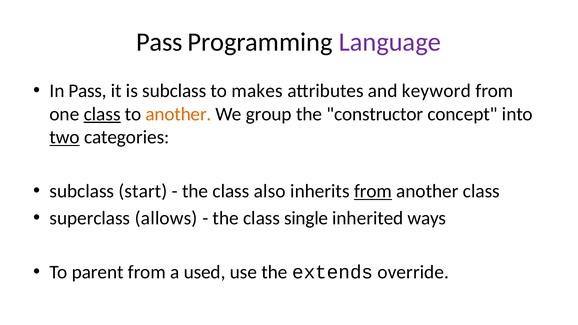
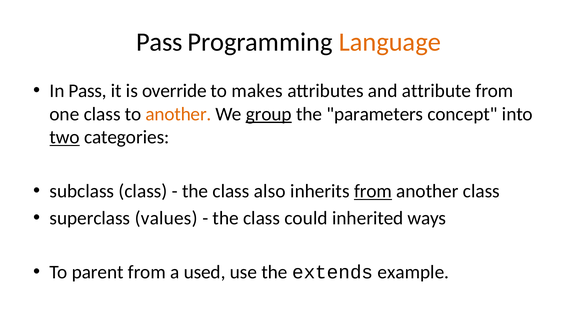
Language colour: purple -> orange (390, 42)
is subclass: subclass -> override (174, 91)
keyword: keyword -> attribute (436, 91)
class underline: present -> none (102, 114)
group underline: none -> present (269, 114)
constructor: constructor -> parameters (375, 114)
subclass start: start -> class (143, 191)
allows: allows -> values (166, 218)
single: single -> could (306, 218)
override: override -> example (413, 272)
